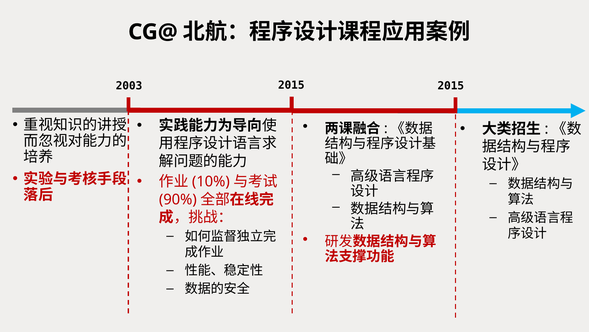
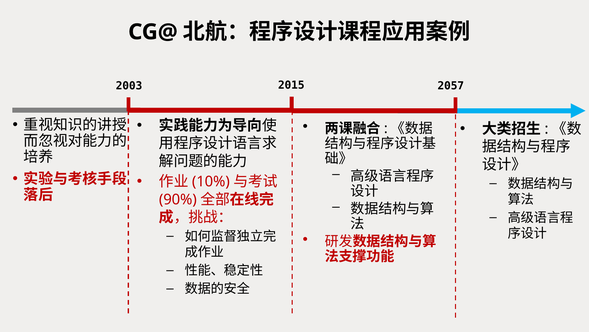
2003 2015: 2015 -> 2057 (451, 86)
